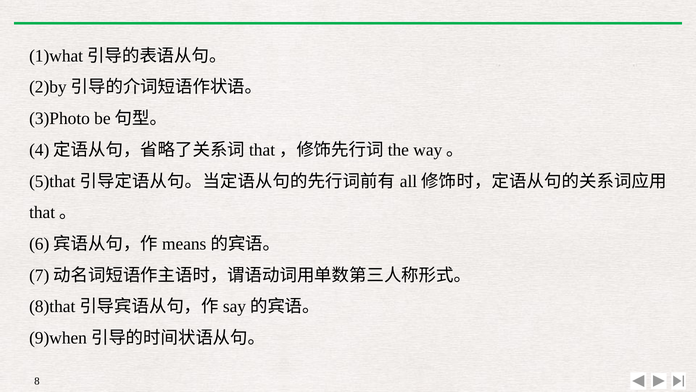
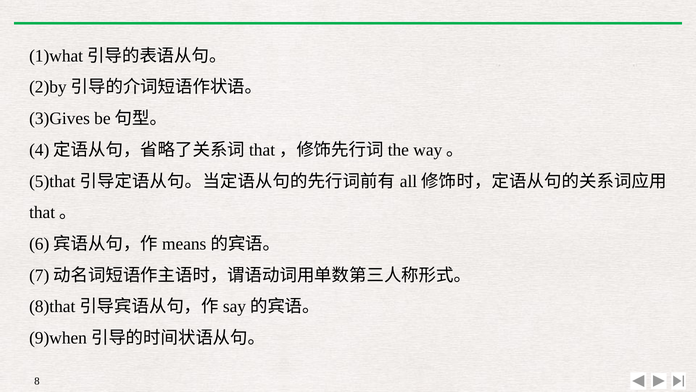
3)Photo: 3)Photo -> 3)Gives (60, 118)
